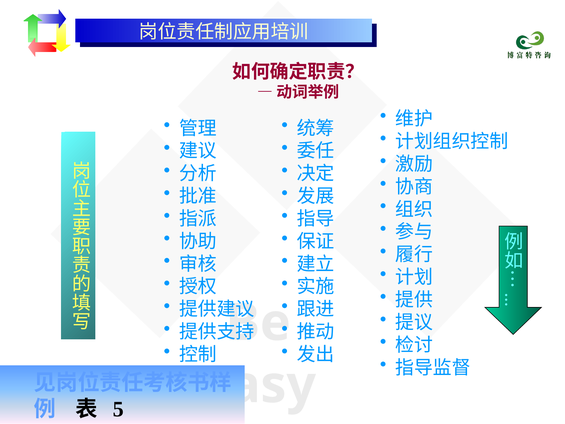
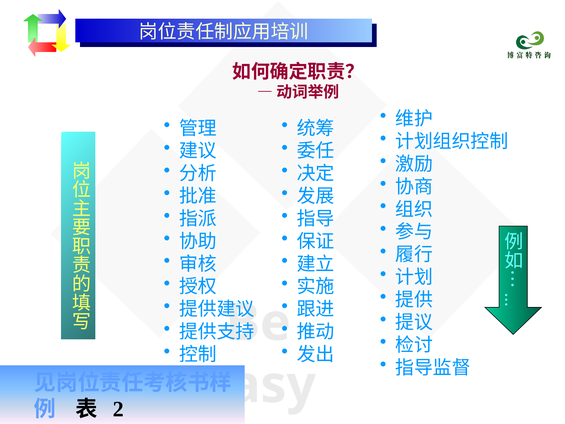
5: 5 -> 2 (118, 409)
